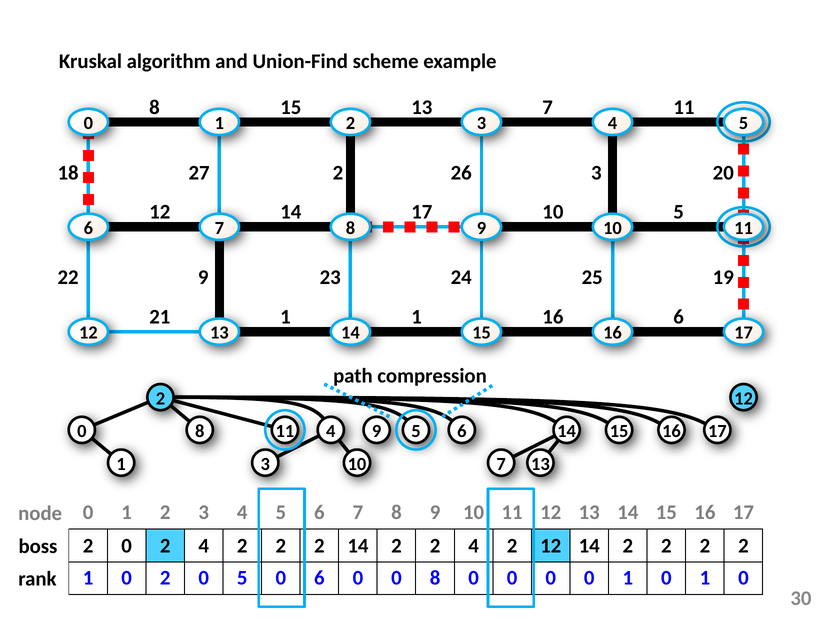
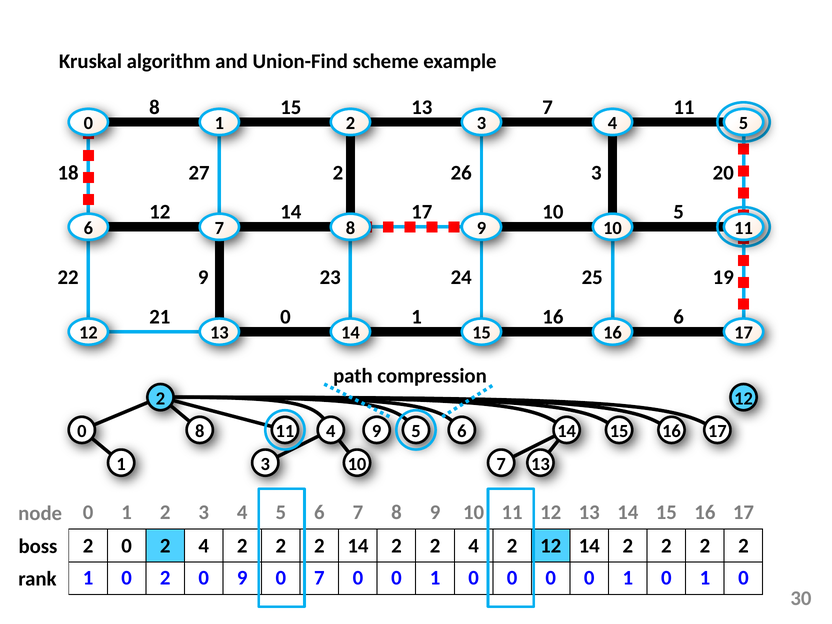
21 1: 1 -> 0 (285, 317)
0 5: 5 -> 9 (242, 578)
6: 6 -> 7 (319, 578)
8: 8 -> 1 (435, 578)
